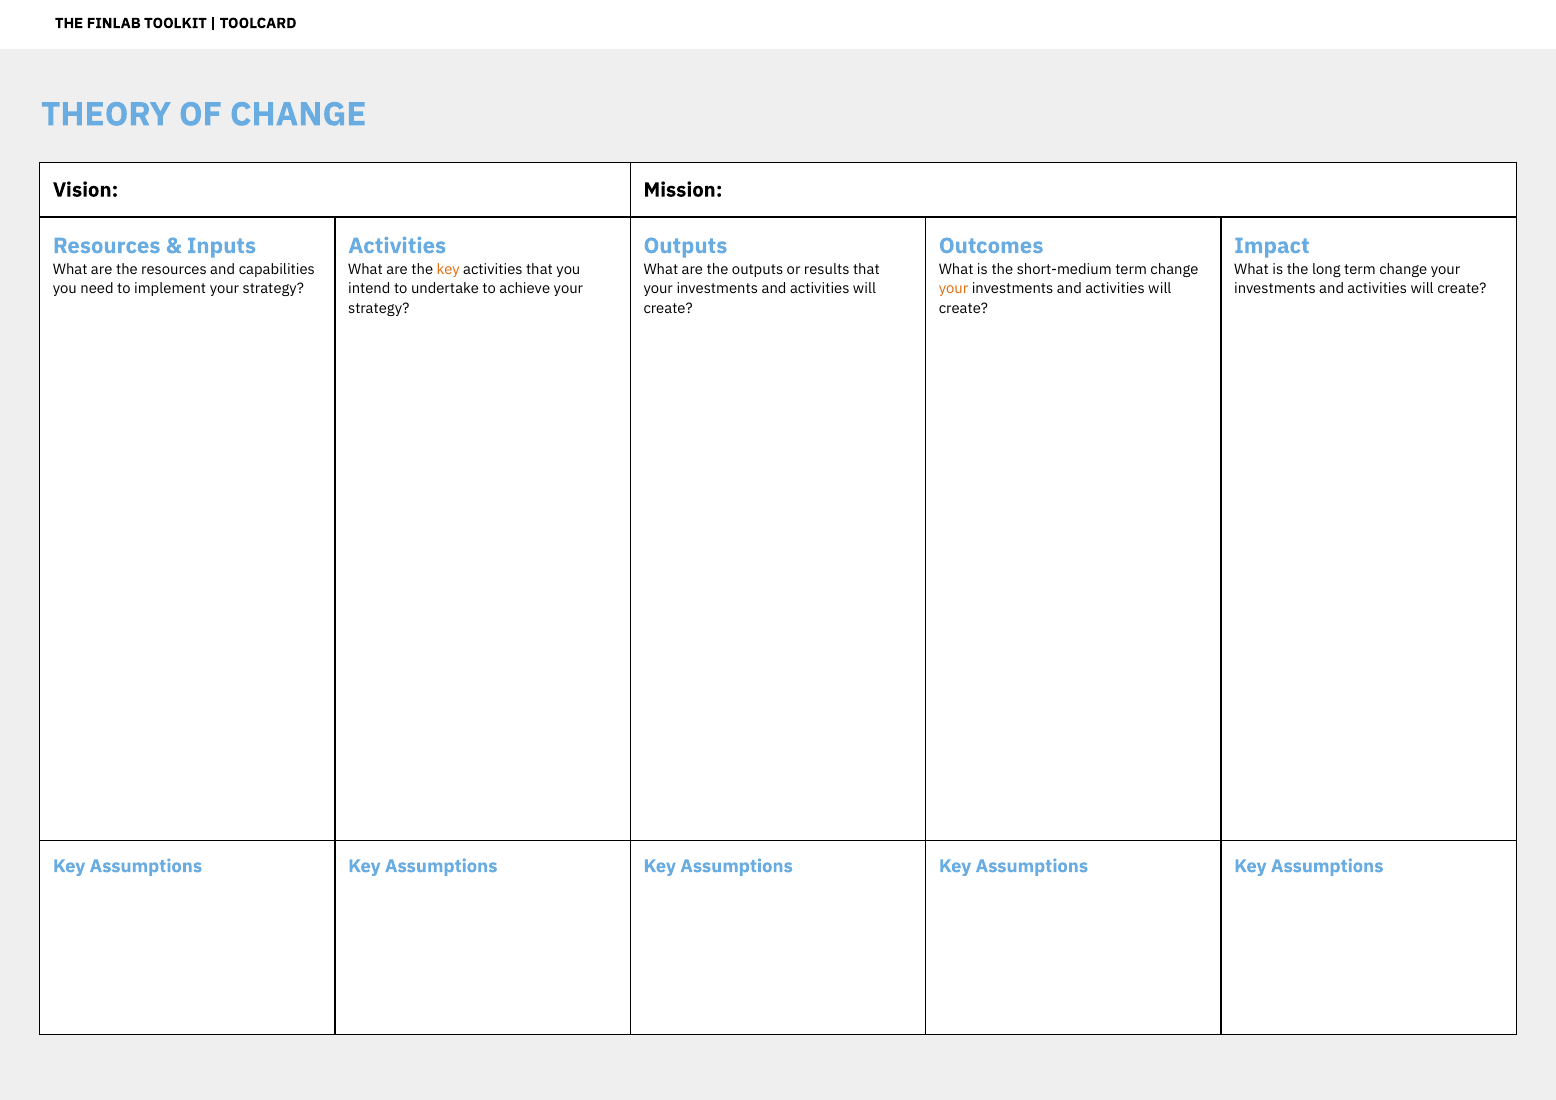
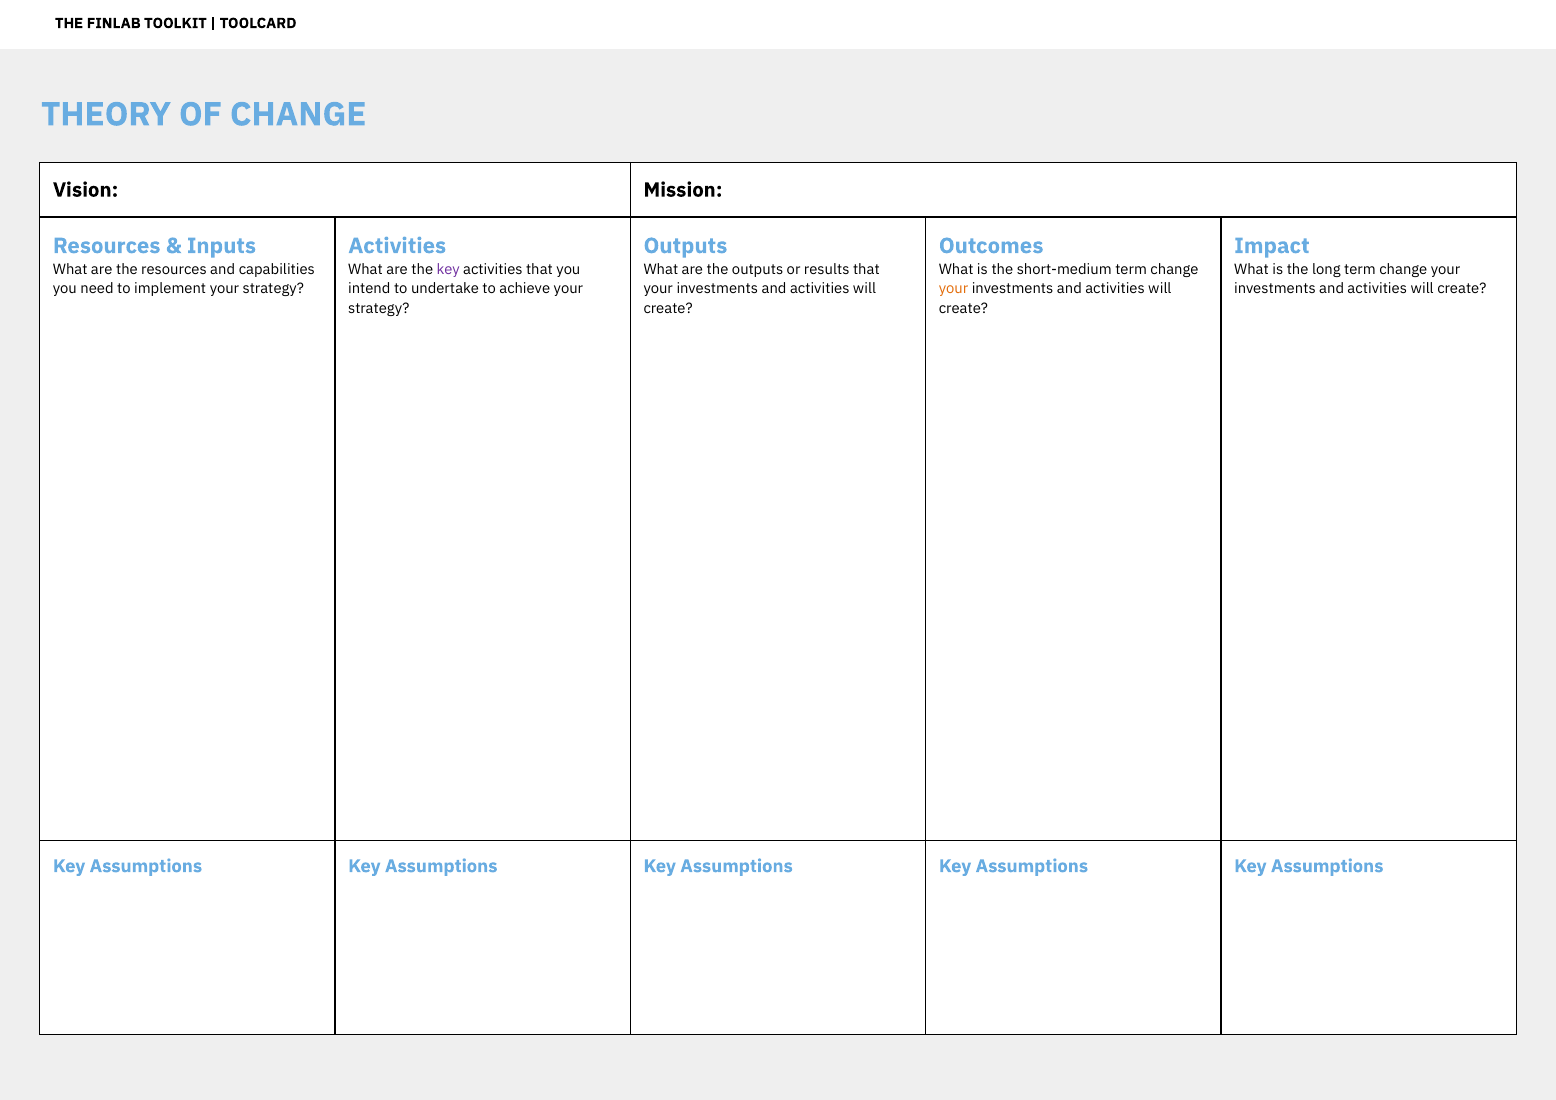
key colour: orange -> purple (448, 270)
